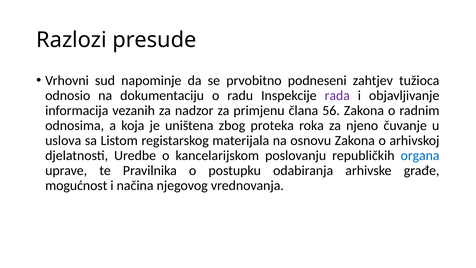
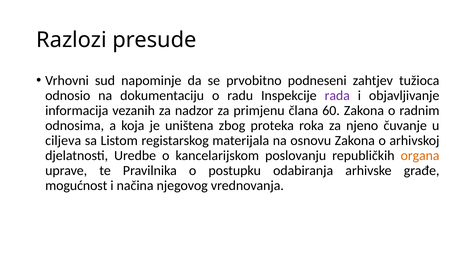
56: 56 -> 60 (331, 110)
uslova: uslova -> ciljeva (63, 140)
organa colour: blue -> orange (420, 155)
